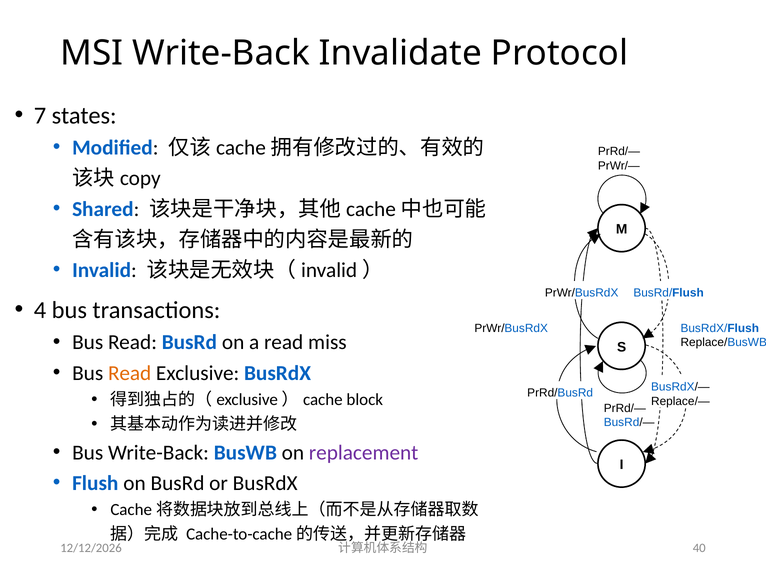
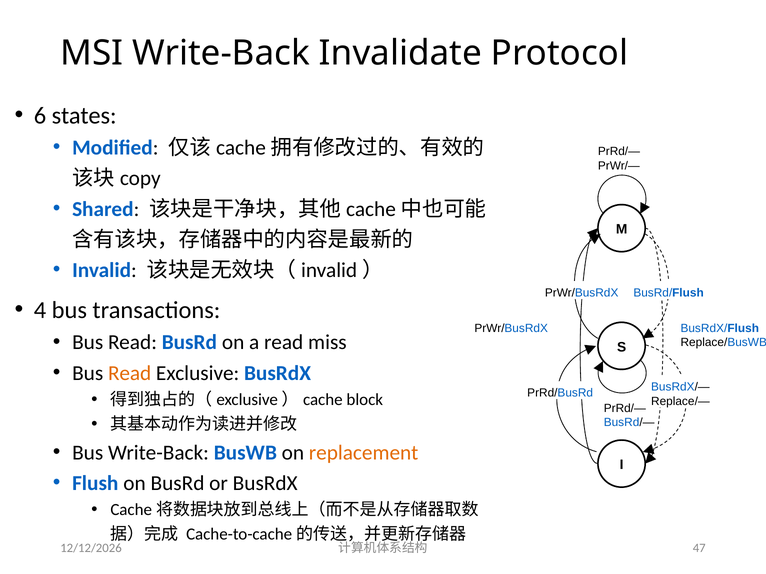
7: 7 -> 6 (40, 116)
replacement colour: purple -> orange (364, 453)
40: 40 -> 47 (699, 549)
